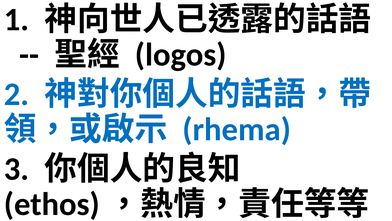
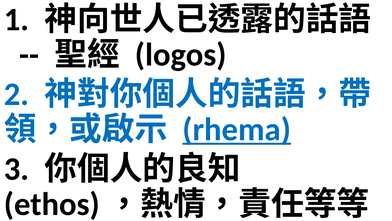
rhema underline: none -> present (237, 129)
